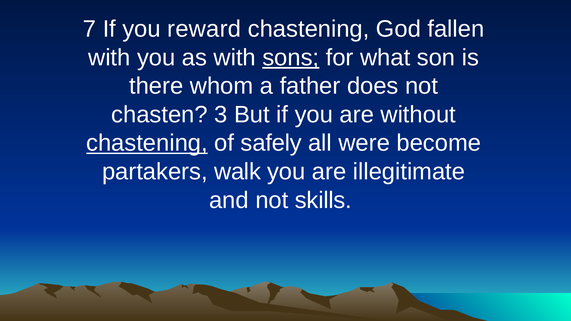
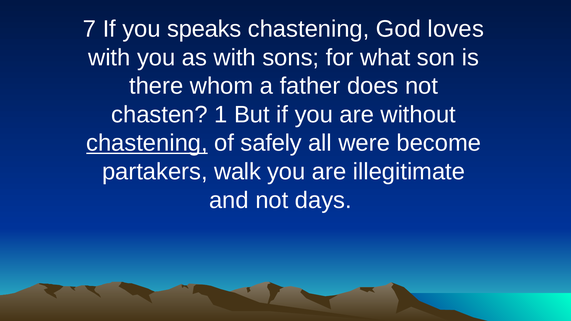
reward: reward -> speaks (204, 29)
fallen: fallen -> loves (456, 29)
sons underline: present -> none (291, 58)
3: 3 -> 1 (221, 115)
skills: skills -> days (323, 200)
